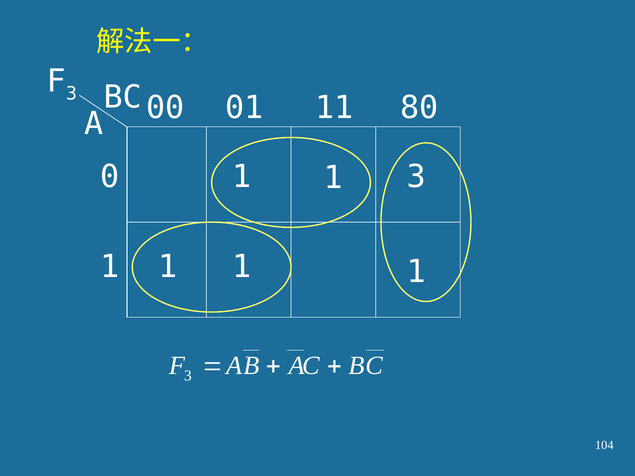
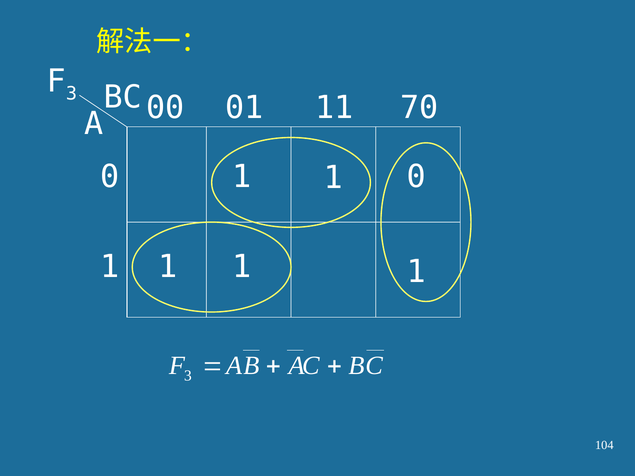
80: 80 -> 70 (419, 108)
1 3: 3 -> 0 (417, 177)
